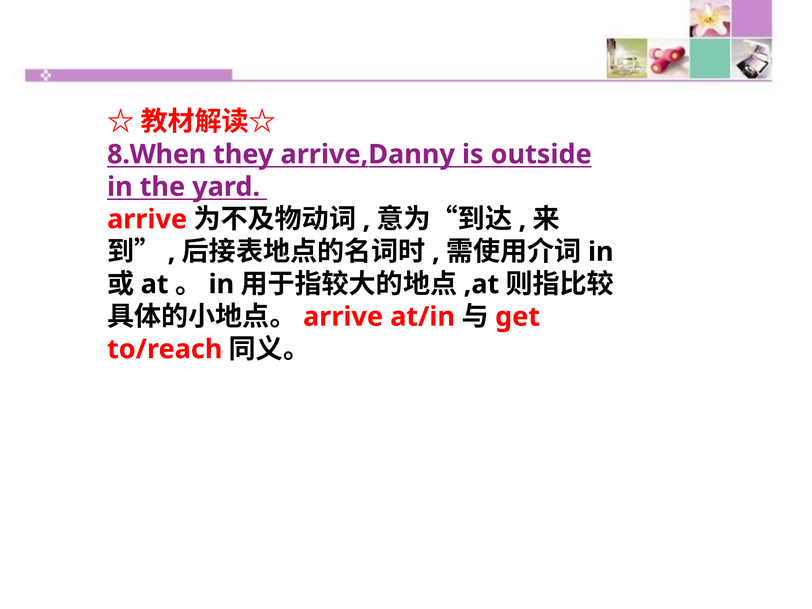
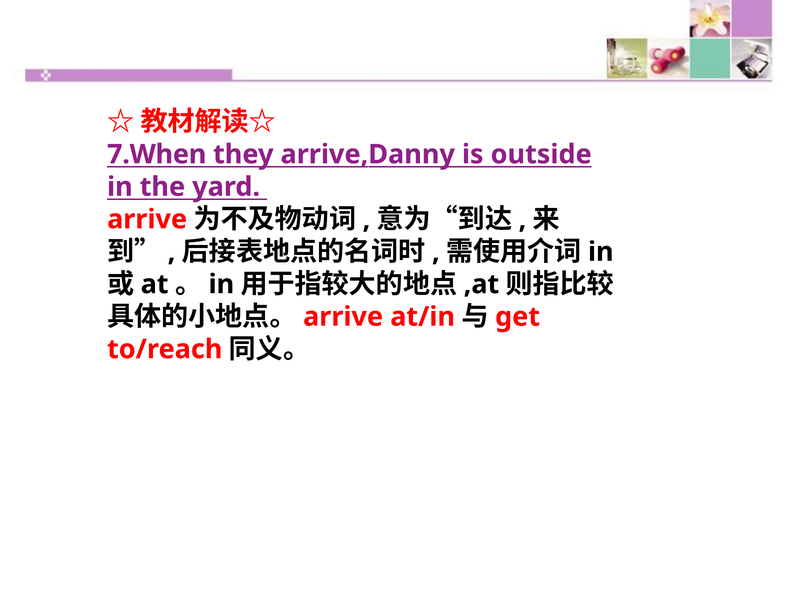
8.When: 8.When -> 7.When (157, 154)
